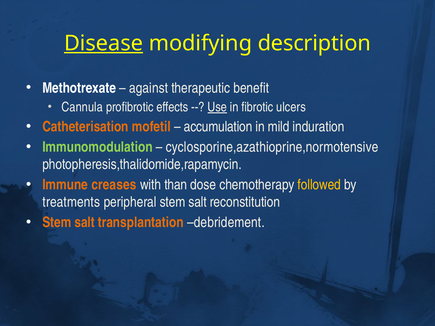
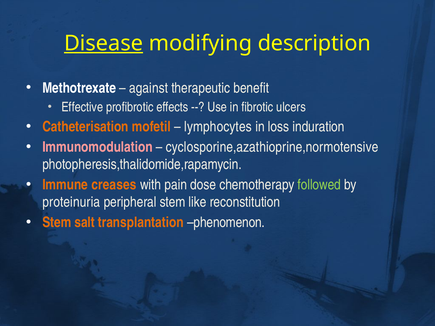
Cannula: Cannula -> Effective (82, 107)
Use underline: present -> none (217, 107)
accumulation: accumulation -> lymphocytes (218, 127)
mild: mild -> loss (279, 127)
Immunomodulation colour: light green -> pink (97, 147)
than: than -> pain (176, 185)
followed colour: yellow -> light green (319, 185)
treatments: treatments -> proteinuria (71, 202)
peripheral stem salt: salt -> like (198, 202)
debridement: debridement -> phenomenon (226, 223)
